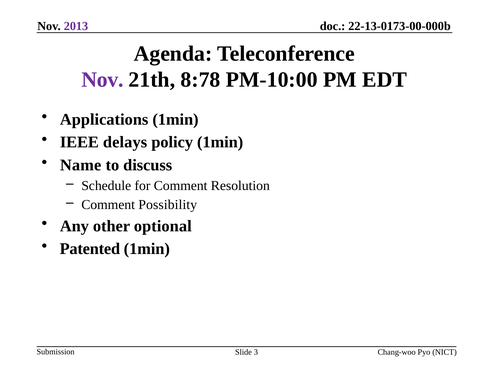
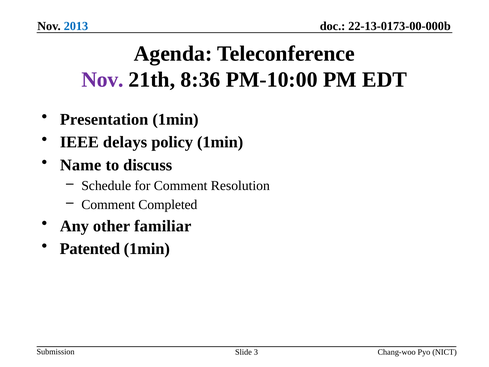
2013 colour: purple -> blue (76, 26)
8:78: 8:78 -> 8:36 (201, 80)
Applications: Applications -> Presentation (104, 119)
Possibility: Possibility -> Completed (168, 204)
optional: optional -> familiar (163, 226)
